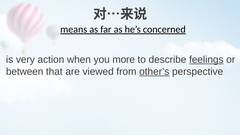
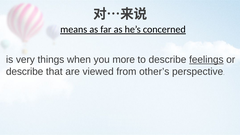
action: action -> things (51, 60)
between: between -> describe (25, 72)
other’s underline: present -> none (154, 72)
